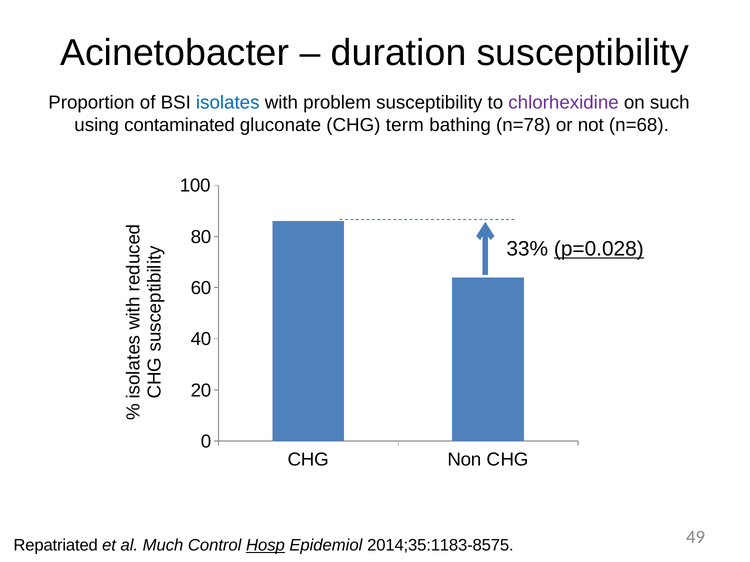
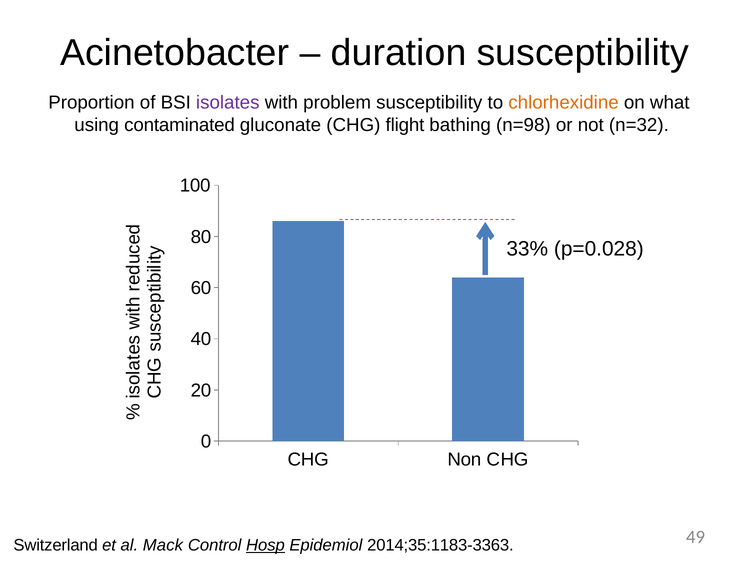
isolates colour: blue -> purple (228, 103)
chlorhexidine colour: purple -> orange (564, 103)
such: such -> what (670, 103)
term: term -> flight (405, 125)
n=78: n=78 -> n=98 (523, 125)
n=68: n=68 -> n=32 (639, 125)
p=0.028 underline: present -> none (599, 249)
Repatriated: Repatriated -> Switzerland (56, 546)
Much: Much -> Mack (163, 546)
2014;35:1183-8575: 2014;35:1183-8575 -> 2014;35:1183-3363 (440, 546)
